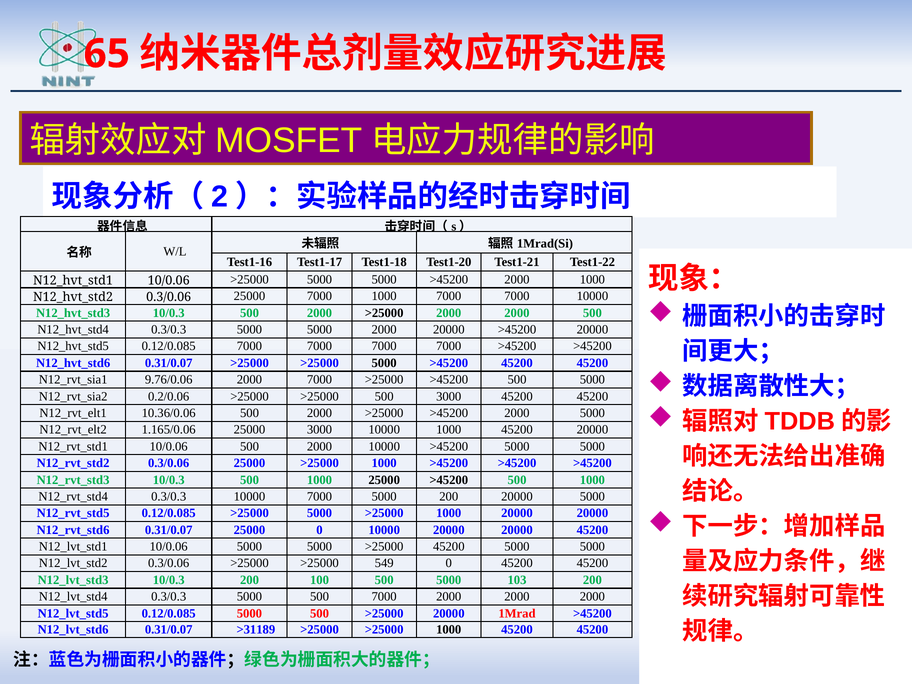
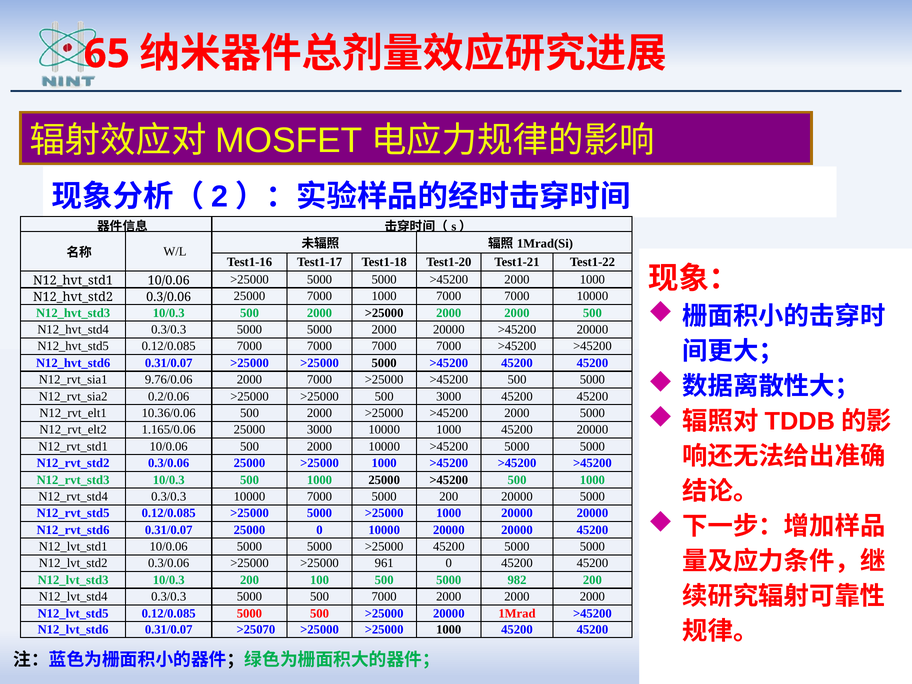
549: 549 -> 961 (384, 563)
103: 103 -> 982 (517, 580)
>31189: >31189 -> >25070 (256, 630)
